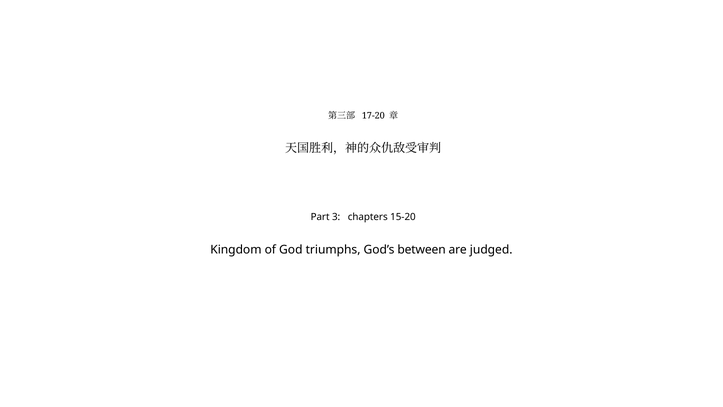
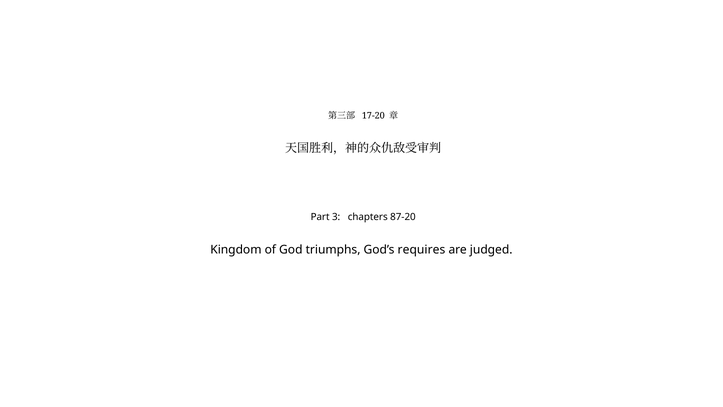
15-20: 15-20 -> 87-20 (403, 217)
between: between -> requires (421, 250)
